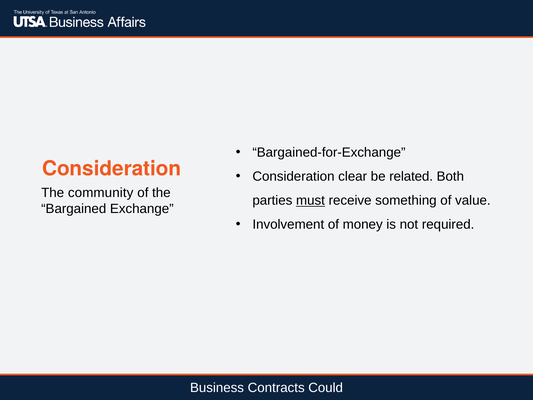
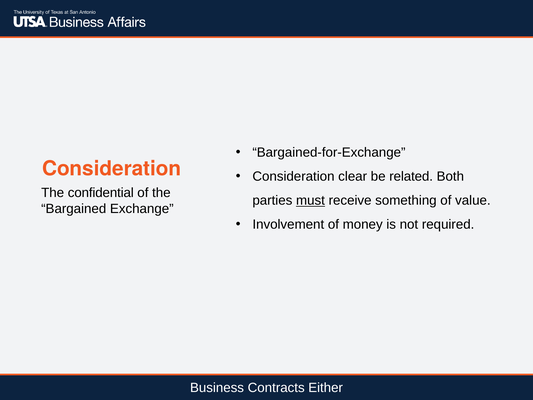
community: community -> confidential (101, 193)
Could: Could -> Either (326, 388)
